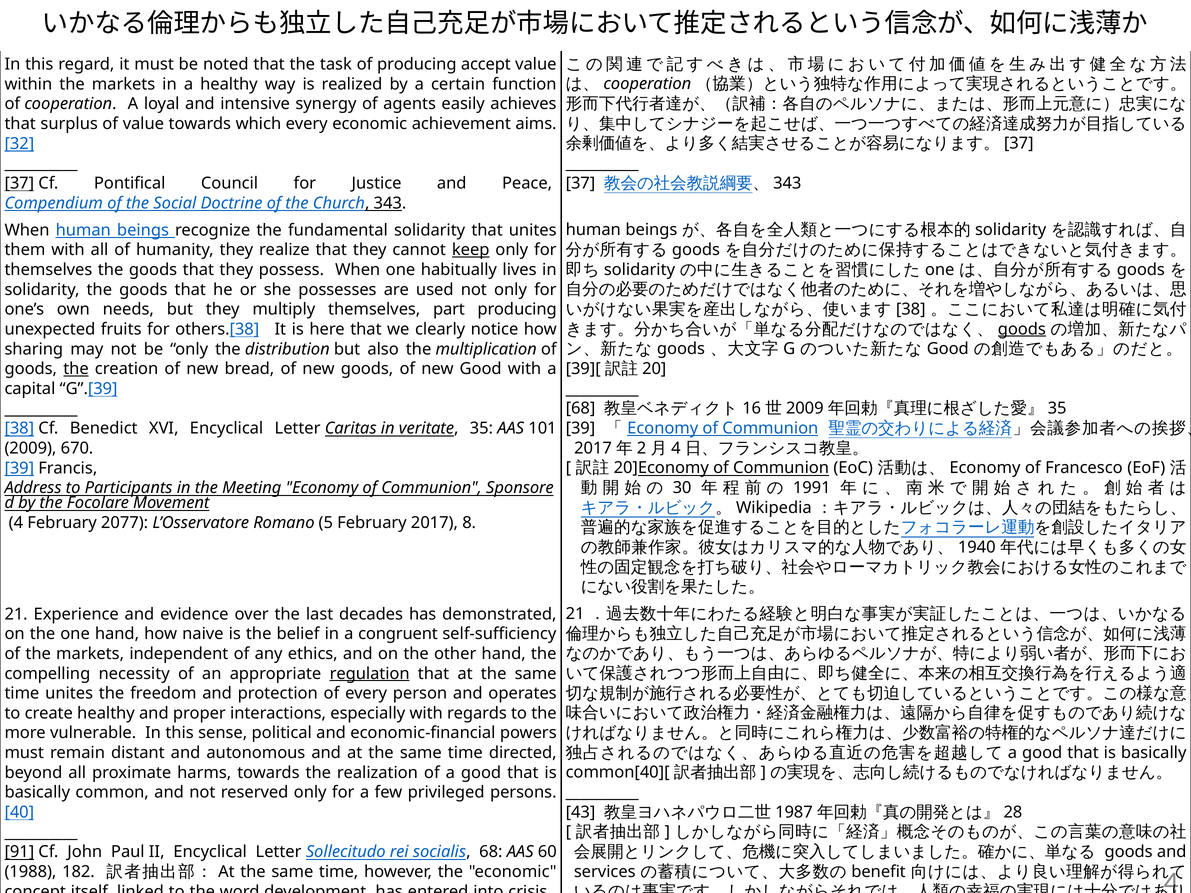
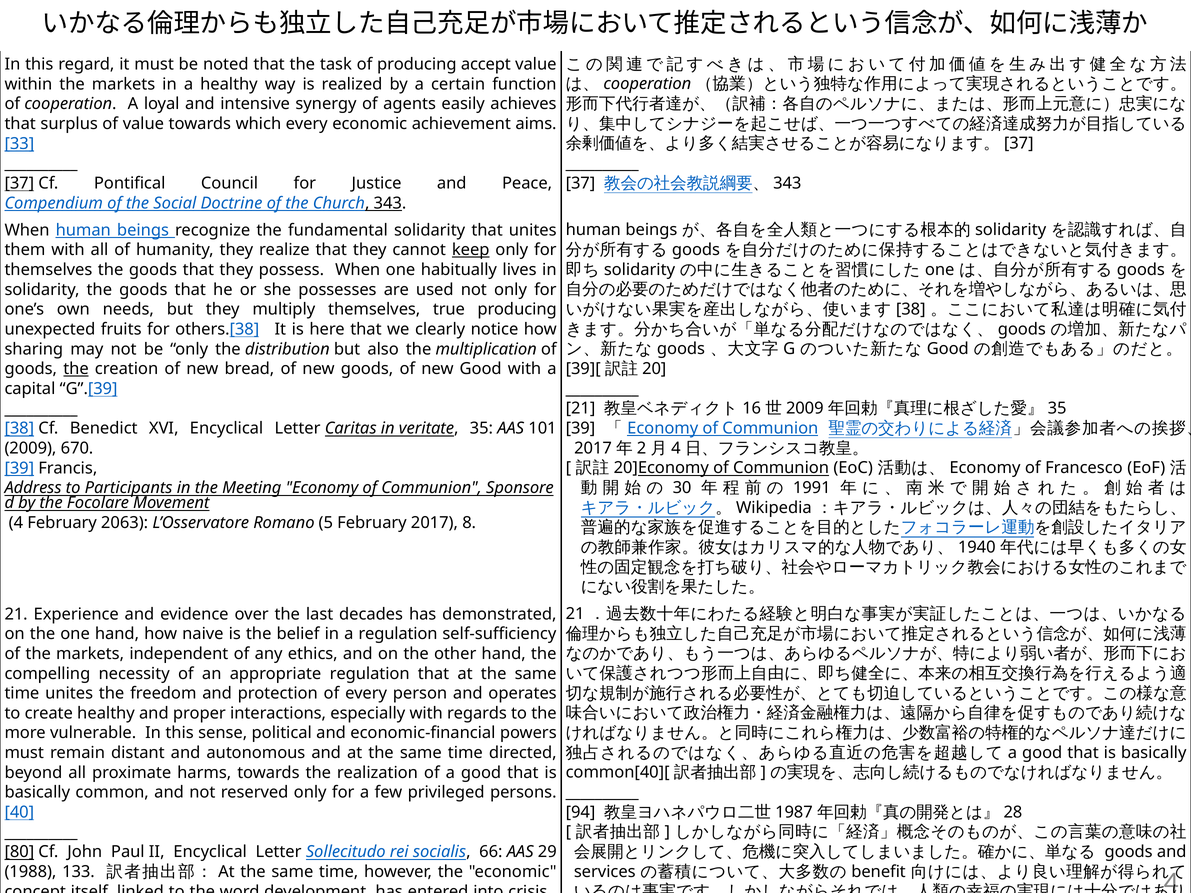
32: 32 -> 33 (19, 144)
part: part -> true (449, 310)
goods underline: present -> none (1022, 329)
68: 68 -> 21 (581, 409)
2077: 2077 -> 2063 (125, 523)
a congruent: congruent -> regulation (398, 634)
regulation underline: present -> none (370, 674)
43: 43 -> 94 (581, 812)
91: 91 -> 80 (19, 852)
socialis 68: 68 -> 66 (491, 852)
60: 60 -> 29 (547, 852)
182: 182 -> 133 (78, 872)
